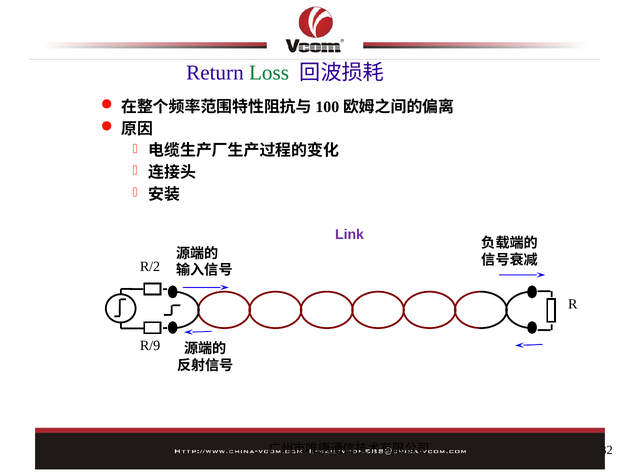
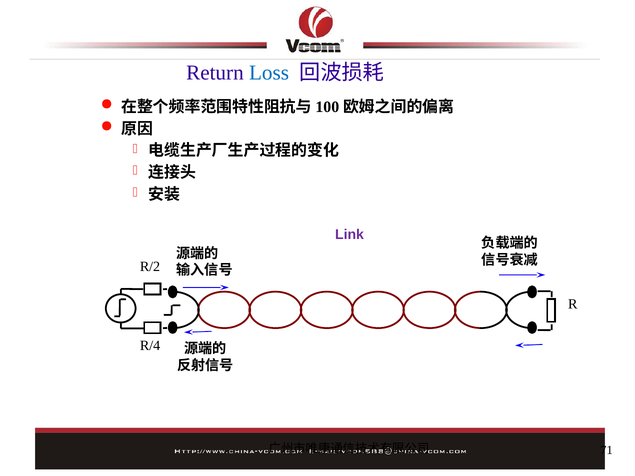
Loss colour: green -> blue (269, 73)
R/9: R/9 -> R/4 (150, 346)
32: 32 -> 71 (607, 451)
